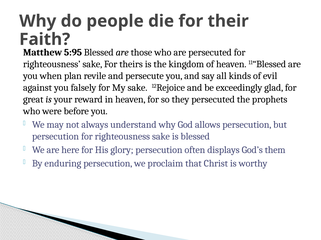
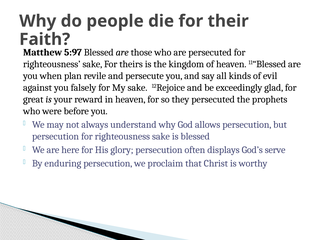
5:95: 5:95 -> 5:97 (73, 53)
them: them -> serve (275, 150)
